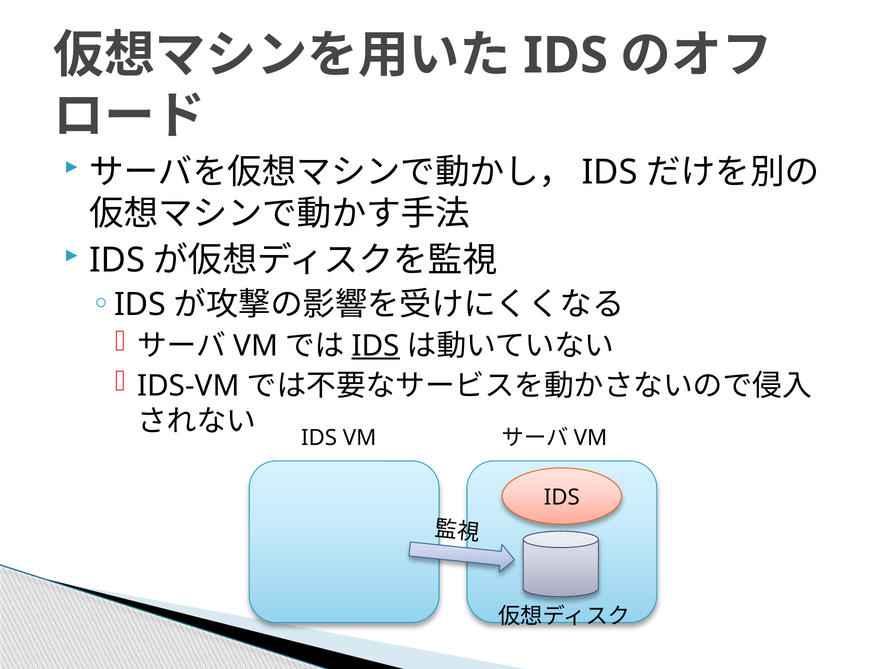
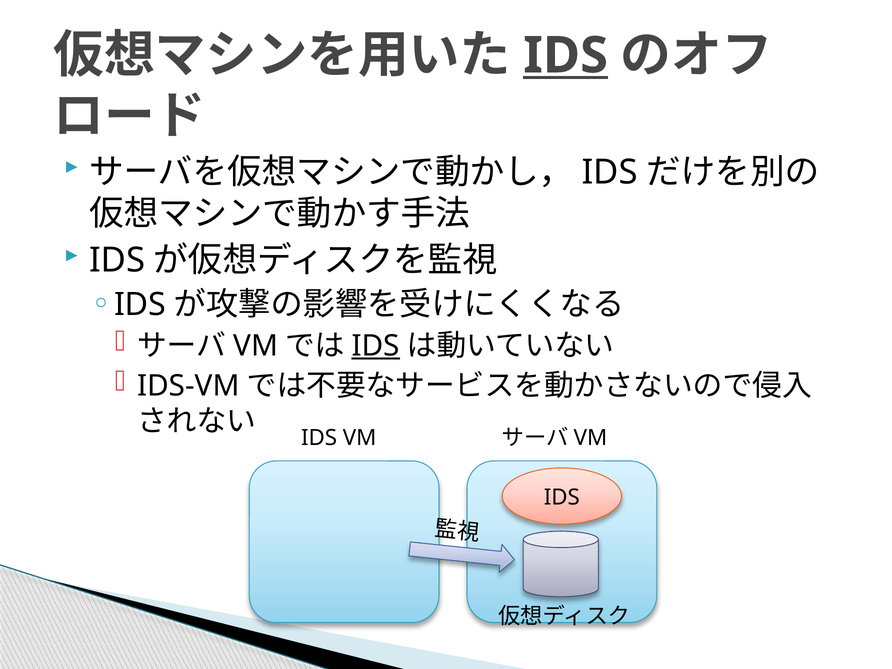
IDS underline: none -> present (566, 56)
